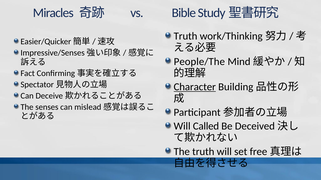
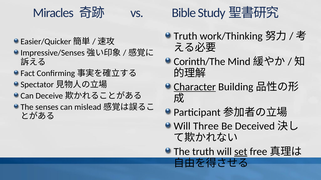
People/The: People/The -> Corinth/The (199, 62)
Called: Called -> Three (206, 127)
set underline: none -> present (241, 152)
